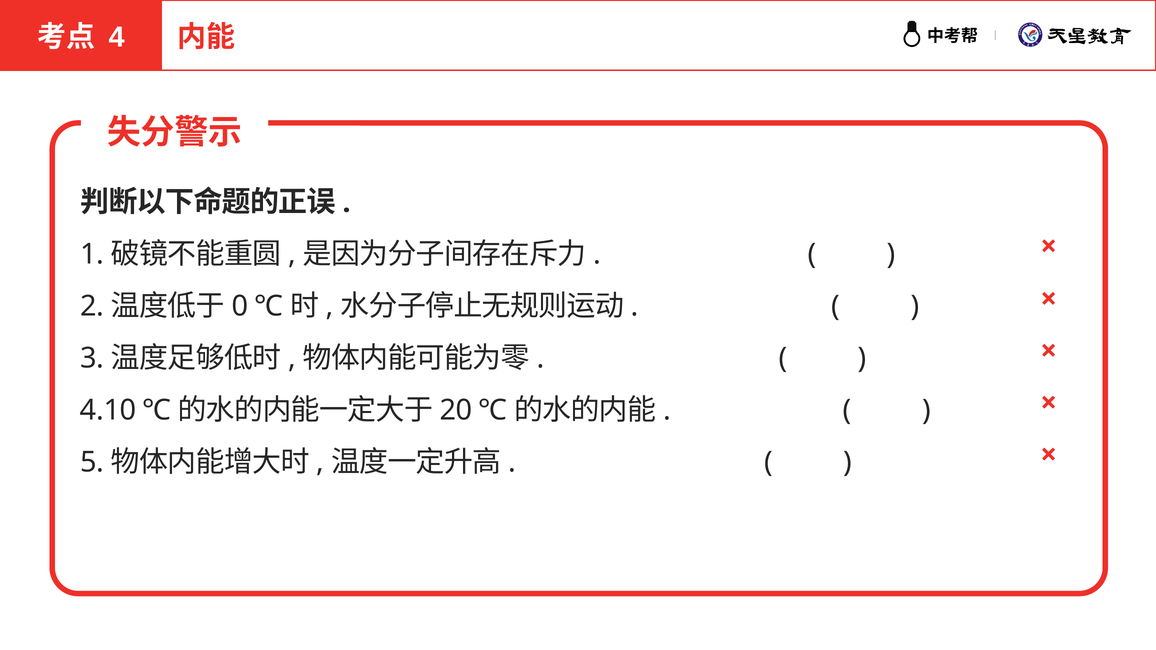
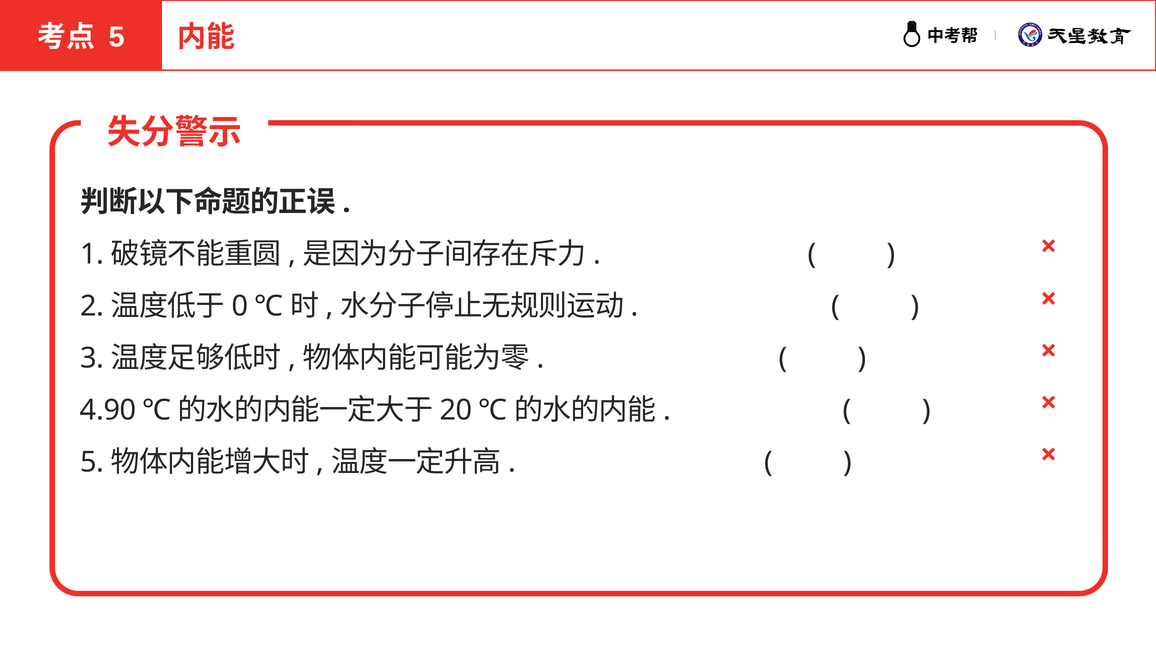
4: 4 -> 5 (117, 37)
4.10: 4.10 -> 4.90 (108, 411)
